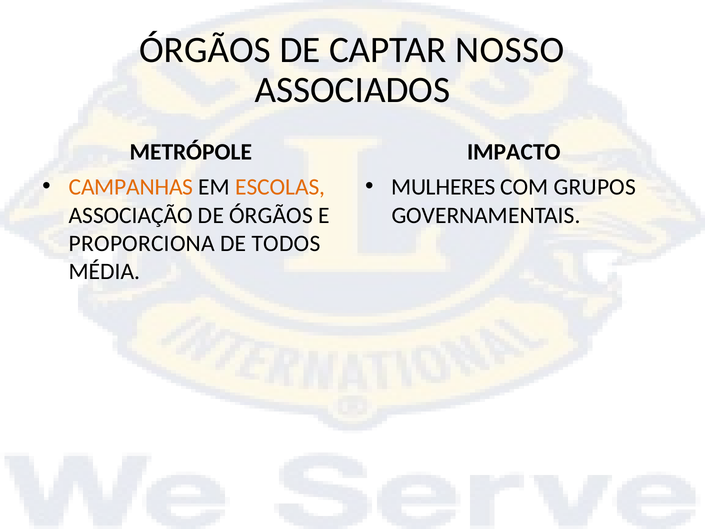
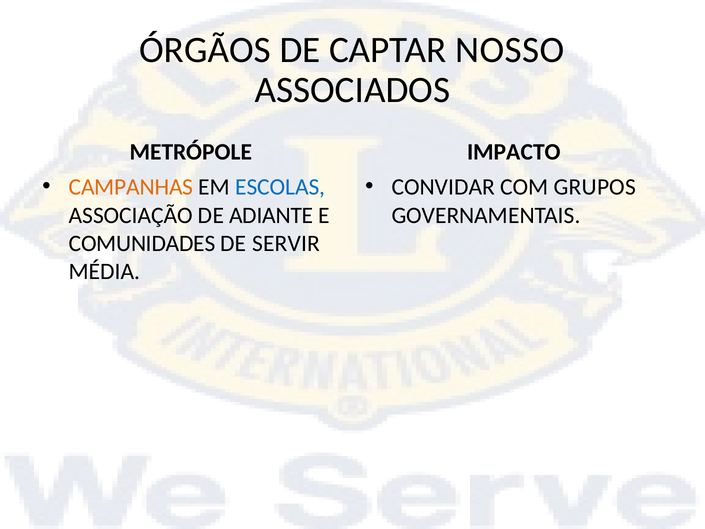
ESCOLAS colour: orange -> blue (280, 187)
MULHERES: MULHERES -> CONVIDAR (443, 187)
DE ÓRGÃOS: ÓRGÃOS -> ADIANTE (271, 215)
PROPORCIONA: PROPORCIONA -> COMUNIDADES (142, 243)
TODOS: TODOS -> SERVIR (286, 243)
